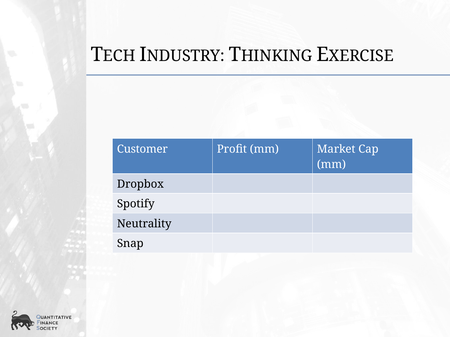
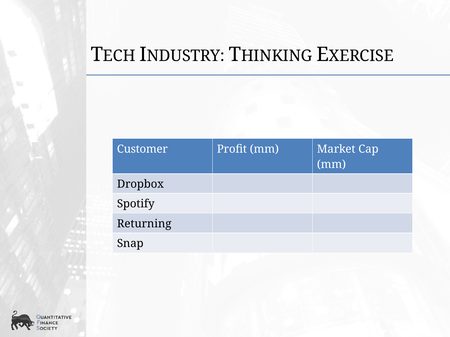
Neutrality: Neutrality -> Returning (144, 224)
